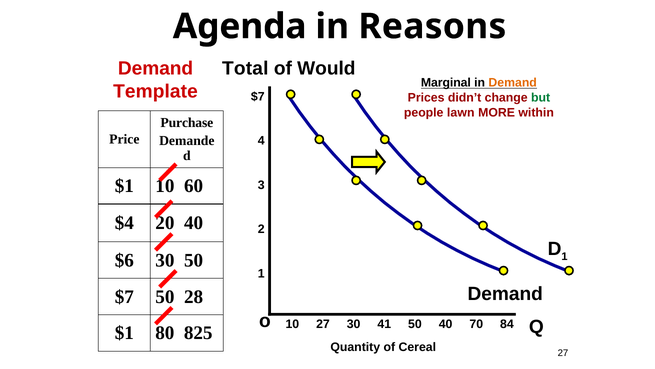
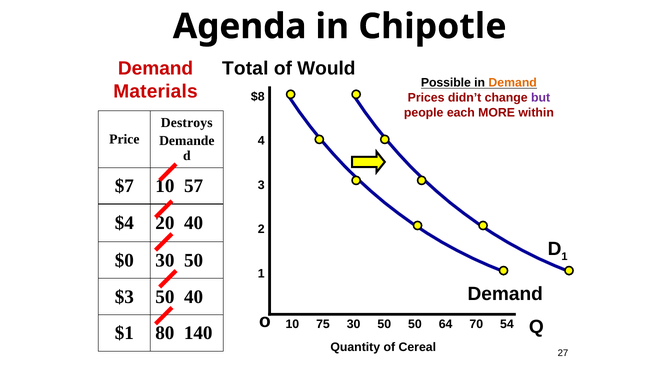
Reasons: Reasons -> Chipotle (432, 26)
Marginal: Marginal -> Possible (446, 83)
Template: Template -> Materials (155, 91)
$7: $7 -> $8 (258, 96)
but colour: green -> purple (541, 98)
lawn: lawn -> each (461, 112)
Purchase: Purchase -> Destroys (187, 123)
$1: $1 -> $7 (124, 186)
60: 60 -> 57 (194, 186)
$6: $6 -> $0 (124, 260)
$7: $7 -> $3 (124, 296)
28: 28 -> 40 (194, 296)
10 27: 27 -> 75 (323, 324)
41: 41 -> 50 (384, 324)
50 40: 40 -> 64 (446, 324)
84: 84 -> 54 (507, 324)
825: 825 -> 140 (198, 333)
